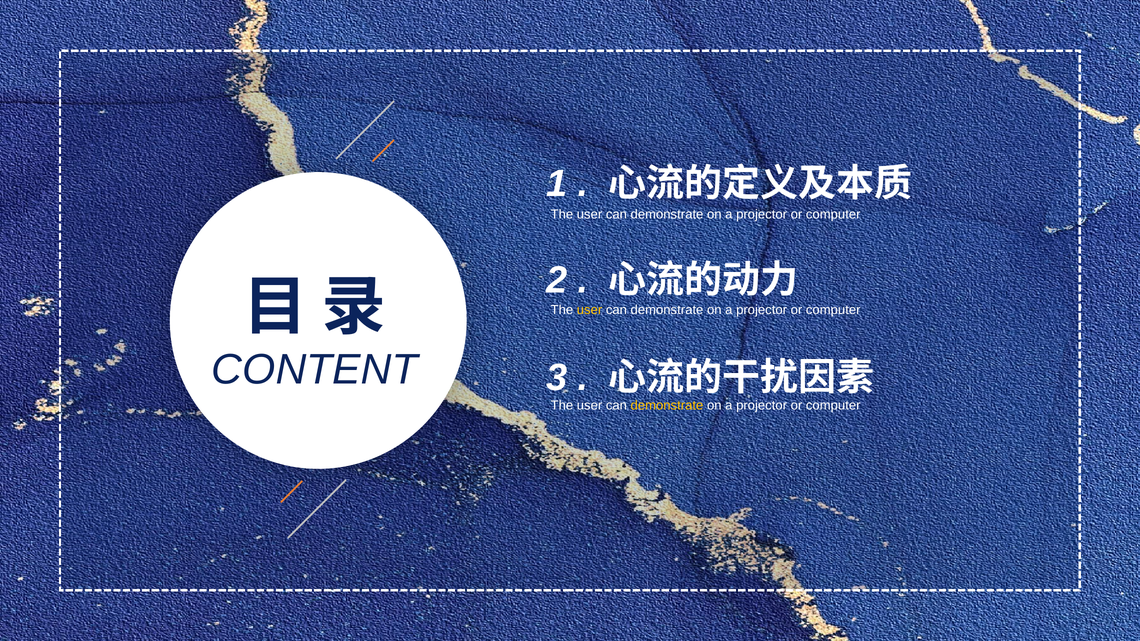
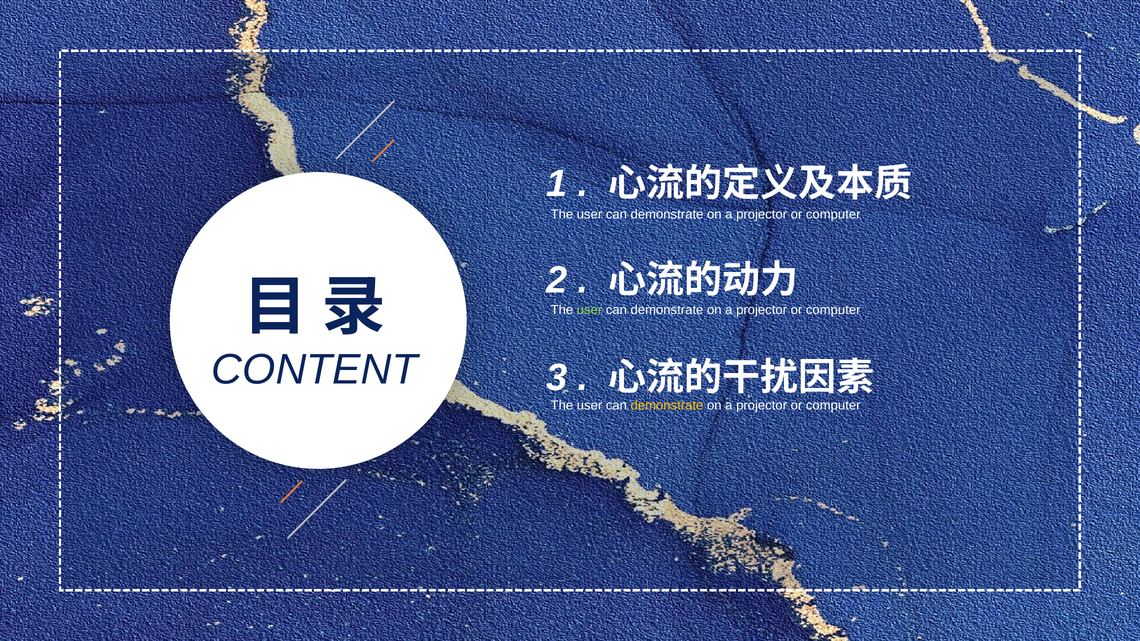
user colour: yellow -> light green (590, 310)
